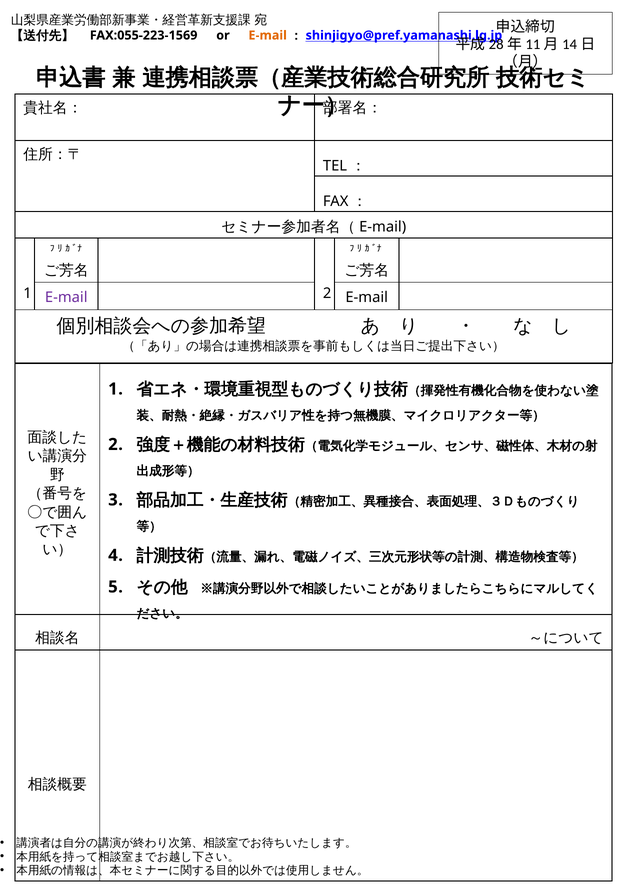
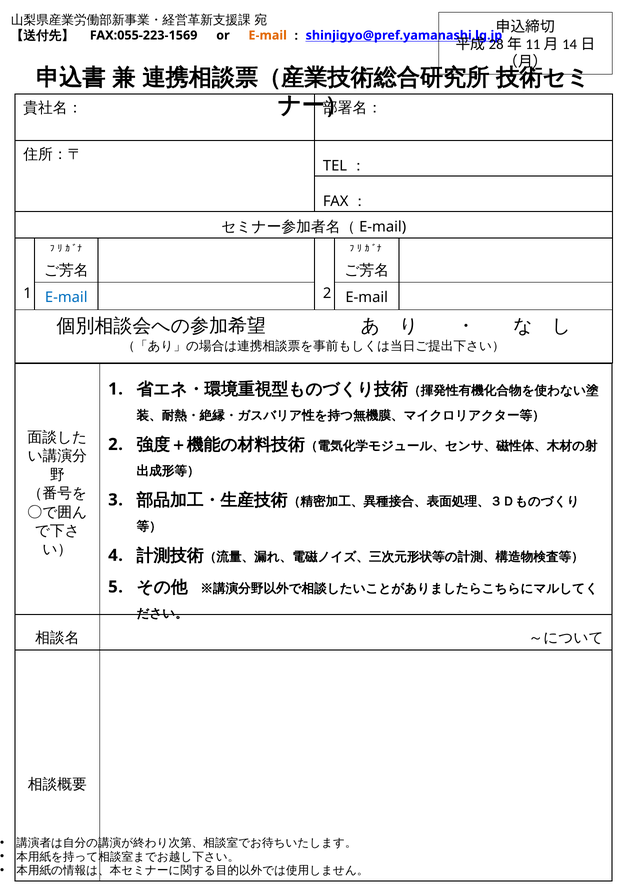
E-mail colour: purple -> blue (66, 298)
